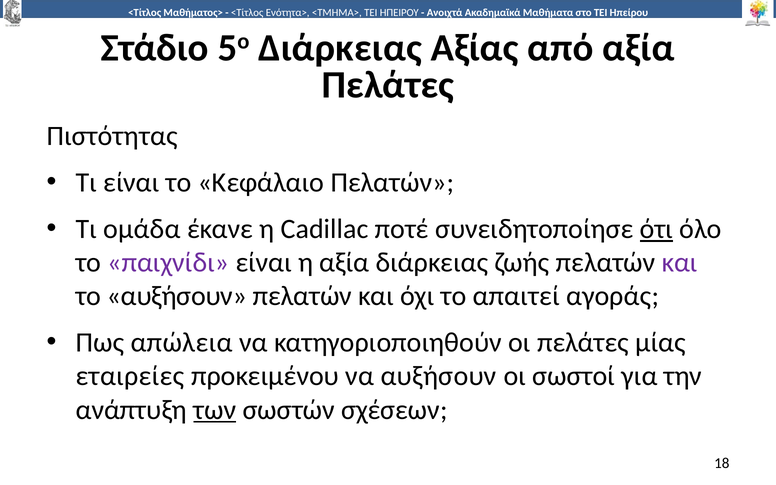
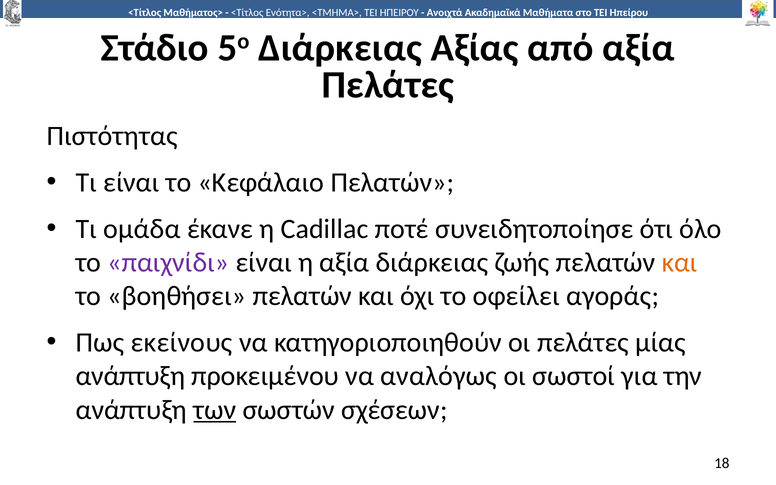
ότι underline: present -> none (656, 229)
και colour: purple -> orange (680, 262)
το αυξήσουν: αυξήσουν -> βοηθήσει (177, 296)
απαιτεί: απαιτεί -> οφείλει (516, 296)
απώλεια: απώλεια -> εκείνους (182, 343)
εταιρείες: εταιρείες -> ανάπτυξη (130, 376)
να αυξήσουν: αυξήσουν -> αναλόγως (439, 376)
